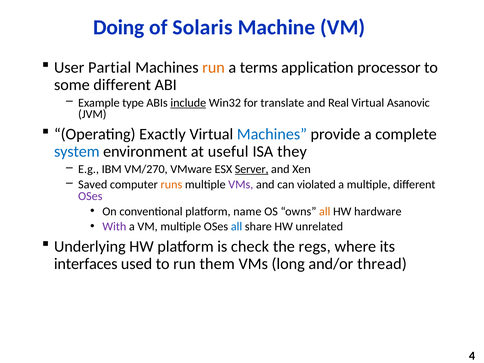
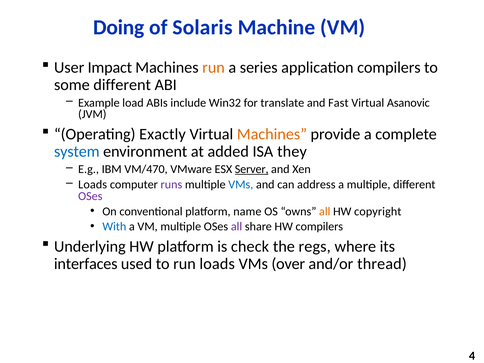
Partial: Partial -> Impact (110, 68)
terms: terms -> series (259, 68)
application processor: processor -> compilers (389, 68)
type: type -> load (133, 103)
include underline: present -> none (188, 103)
Real: Real -> Fast (338, 103)
Machines colour: blue -> orange (272, 134)
useful: useful -> added (228, 151)
VM/270: VM/270 -> VM/470 (146, 169)
Saved: Saved -> Loads (93, 185)
runs colour: orange -> purple (171, 185)
VMs colour: purple -> blue (241, 185)
violated: violated -> address (316, 185)
hardware: hardware -> copyright (378, 211)
With colour: purple -> blue (114, 227)
all colour: blue -> purple (237, 227)
HW unrelated: unrelated -> compilers (319, 227)
run them: them -> loads (217, 264)
long: long -> over (288, 264)
